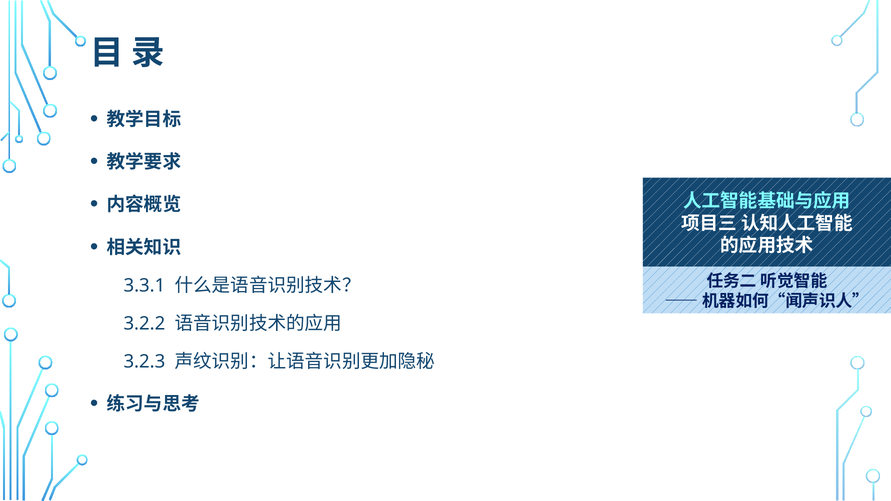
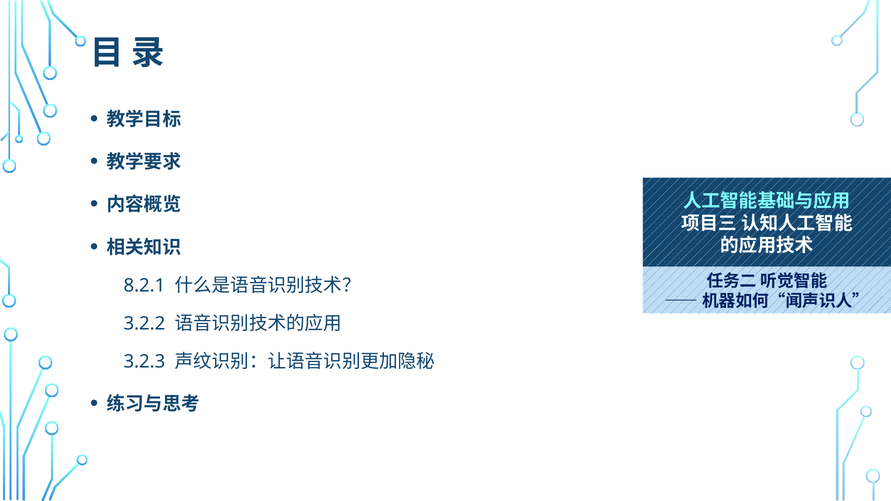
3.3.1: 3.3.1 -> 8.2.1 (144, 286)
